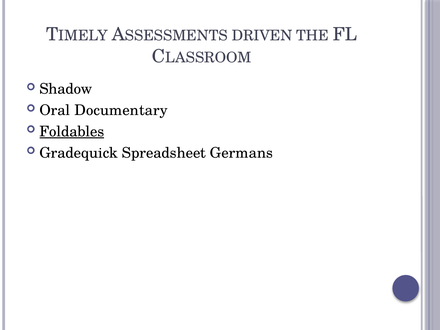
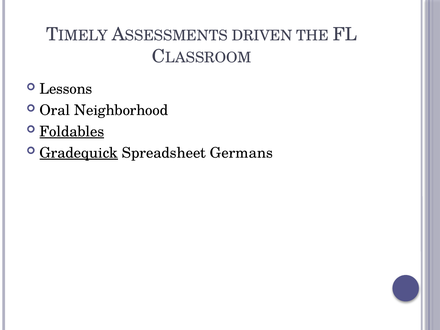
Shadow: Shadow -> Lessons (66, 89)
Documentary: Documentary -> Neighborhood (121, 110)
Gradequick underline: none -> present (79, 153)
